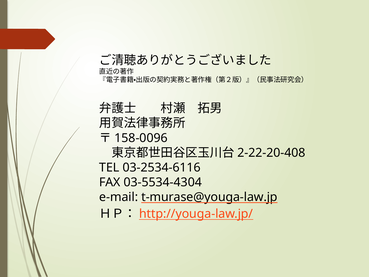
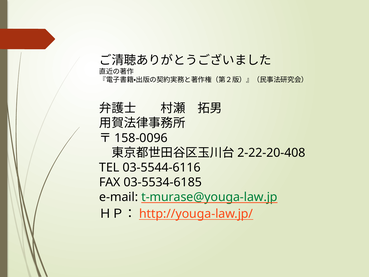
03-2534-6116: 03-2534-6116 -> 03-5544-6116 (162, 167)
03-5534-4304: 03-5534-4304 -> 03-5534-6185 (163, 182)
t-murase@youga-law.jp colour: black -> green (209, 197)
